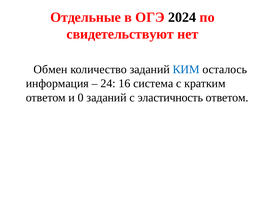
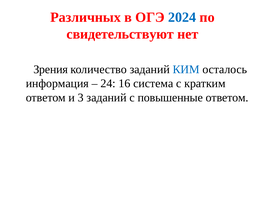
Отдельные: Отдельные -> Различных (86, 17)
2024 colour: black -> blue (182, 17)
Обмен: Обмен -> Зрения (51, 69)
0: 0 -> 3 (81, 98)
эластичность: эластичность -> повышенные (170, 98)
